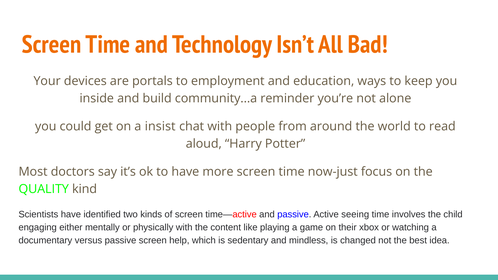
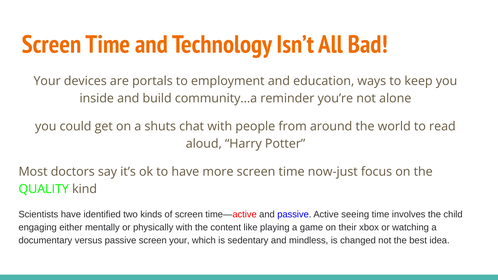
insist: insist -> shuts (160, 127)
screen help: help -> your (179, 240)
